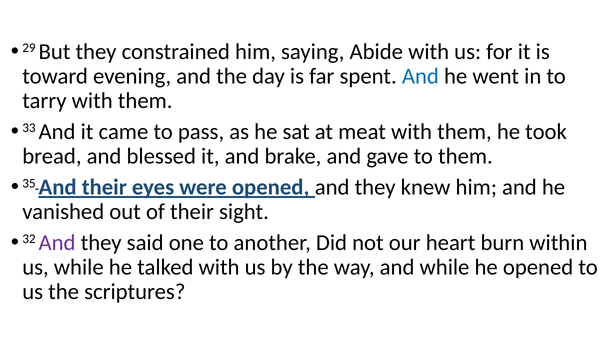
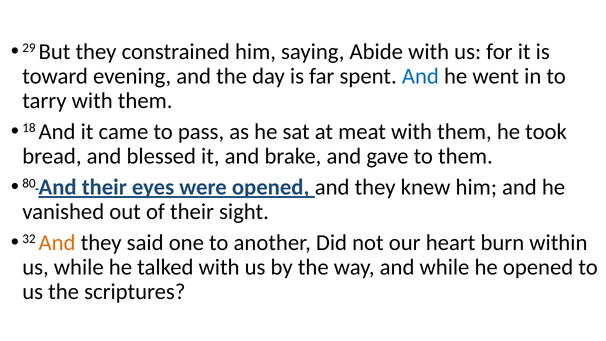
33: 33 -> 18 (29, 128)
35: 35 -> 80 (29, 183)
And colour: purple -> orange (57, 242)
